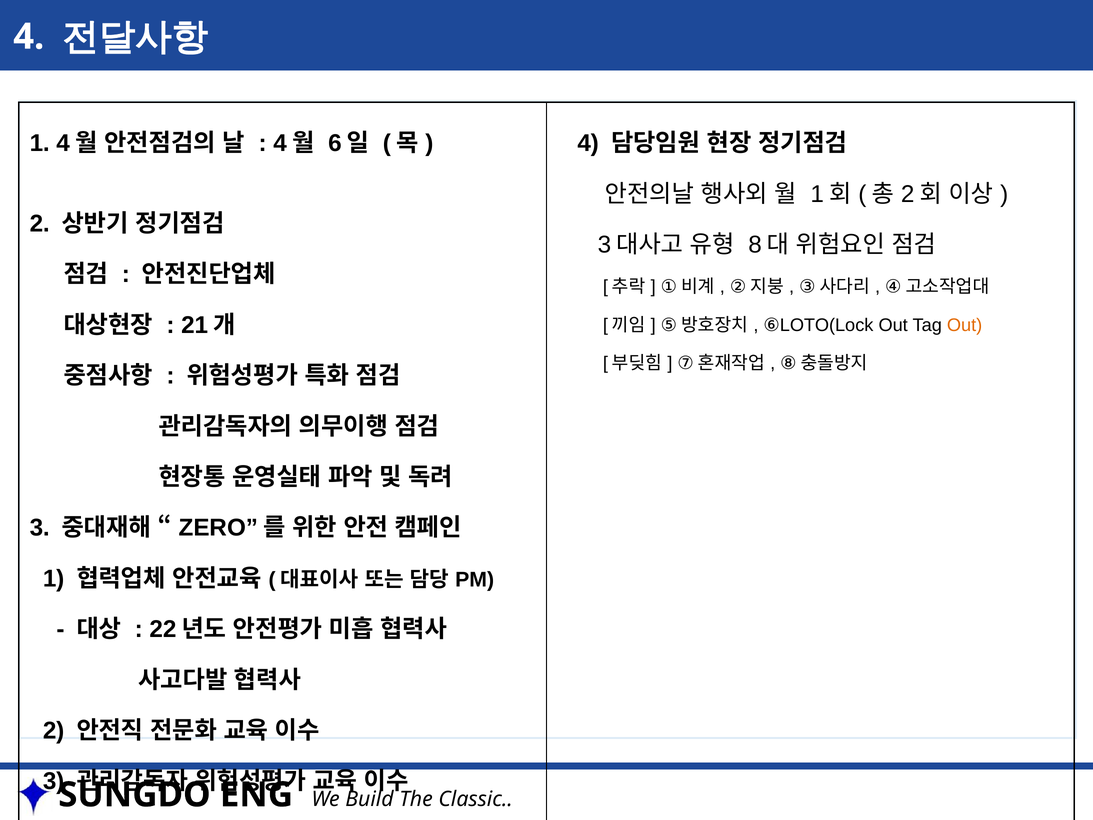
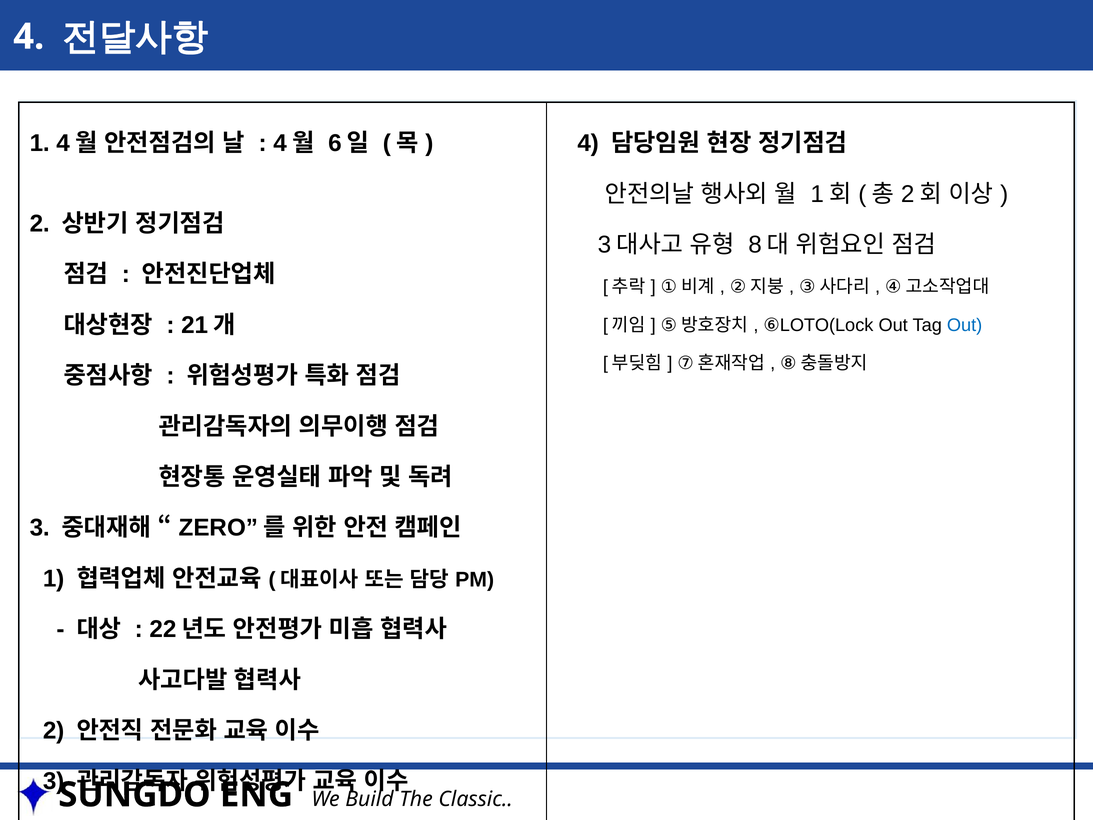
Out colour: orange -> blue (965, 325)
